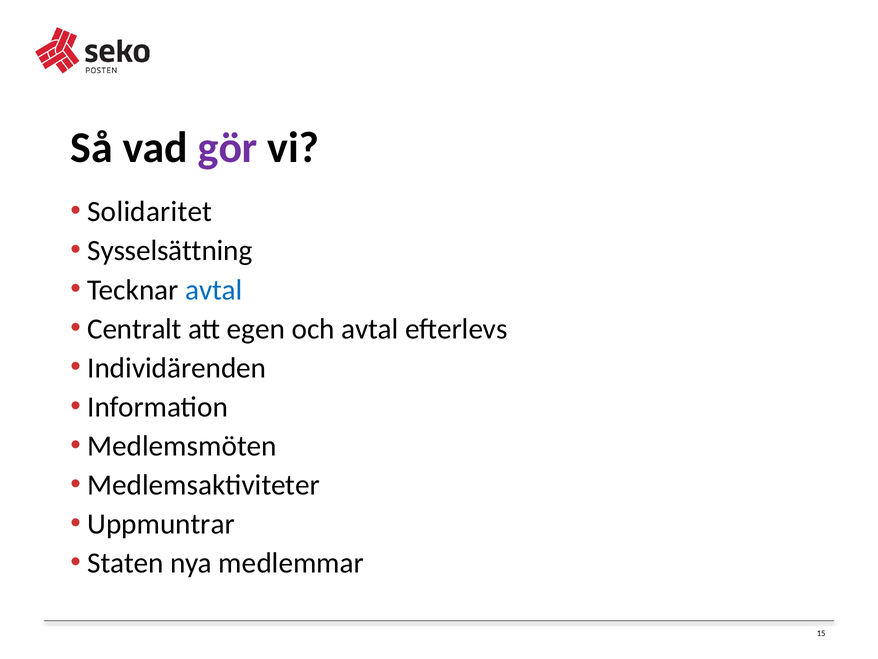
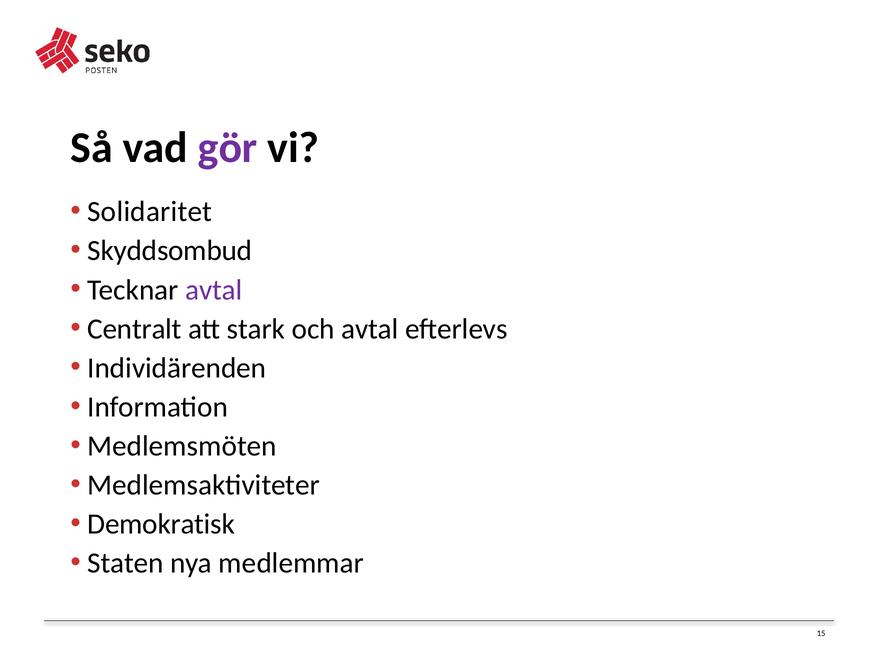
Sysselsättning: Sysselsättning -> Skyddsombud (170, 251)
avtal colour: blue -> purple (214, 290)
egen: egen -> stark (256, 329)
Uppmuntrar: Uppmuntrar -> Demokratisk (161, 524)
